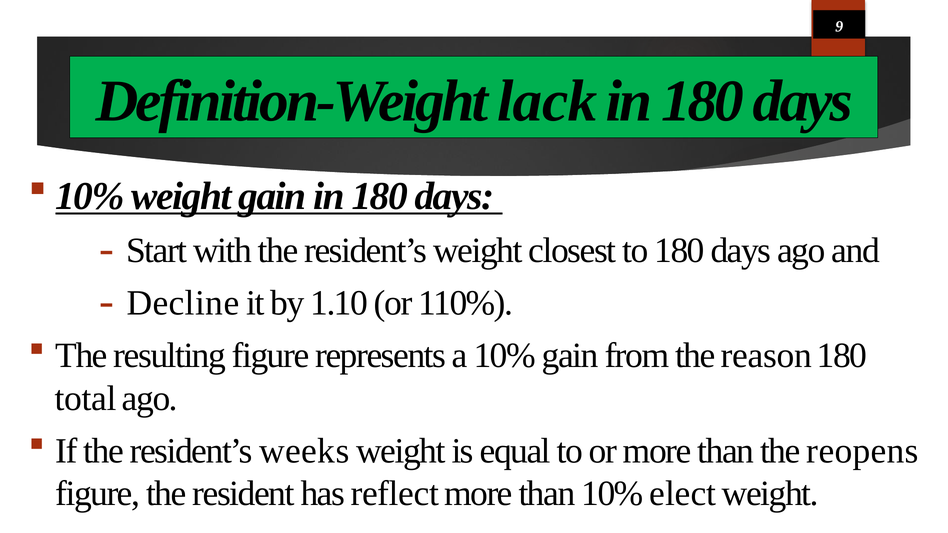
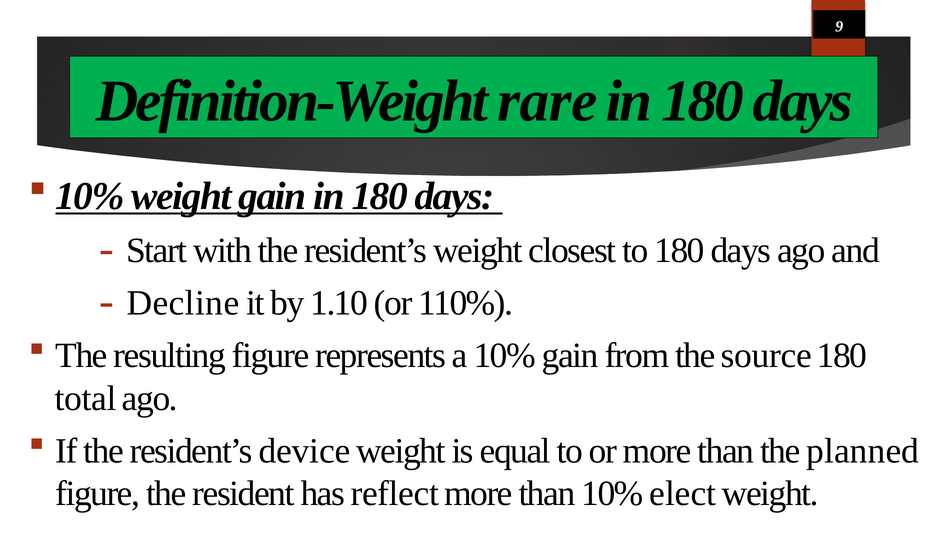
lack: lack -> rare (547, 101)
reason: reason -> source (766, 356)
weeks: weeks -> device (305, 451)
reopens: reopens -> planned (863, 451)
